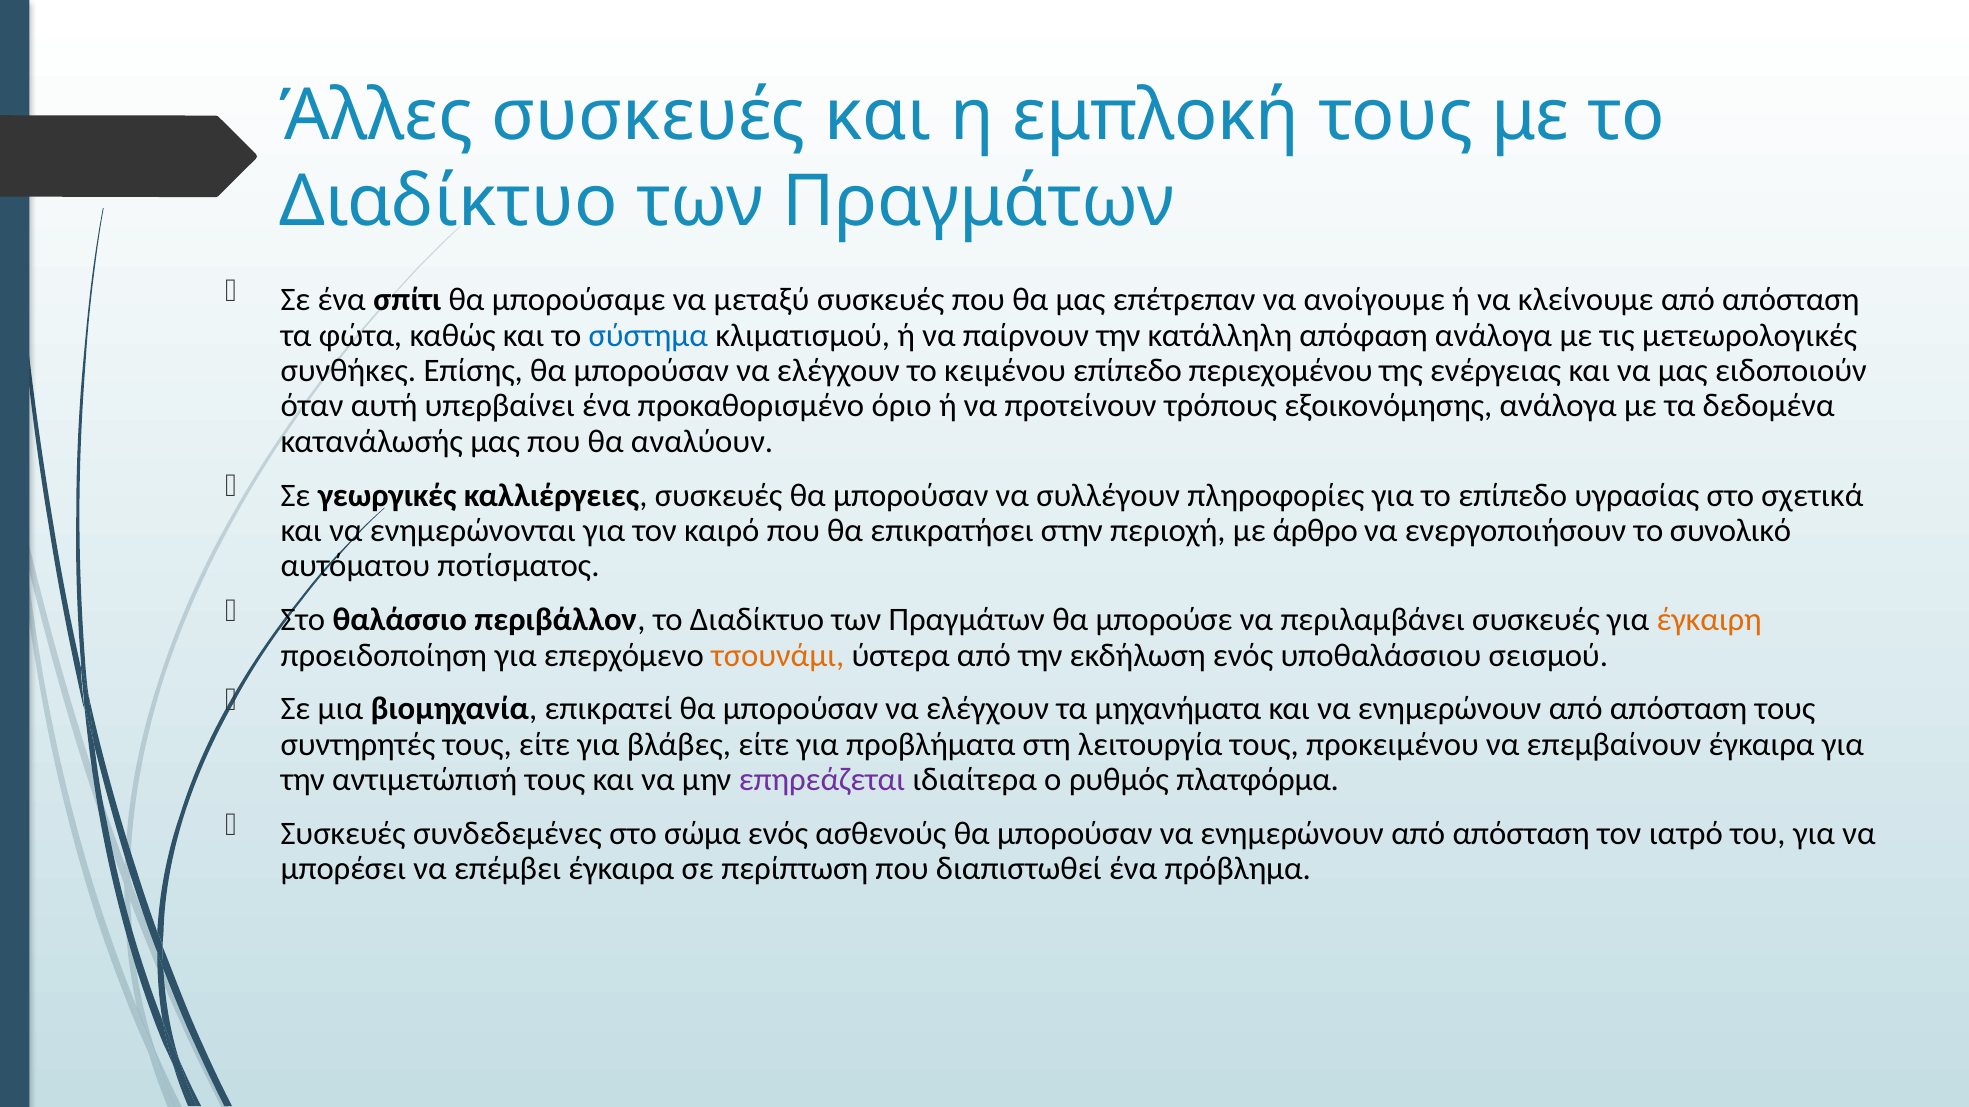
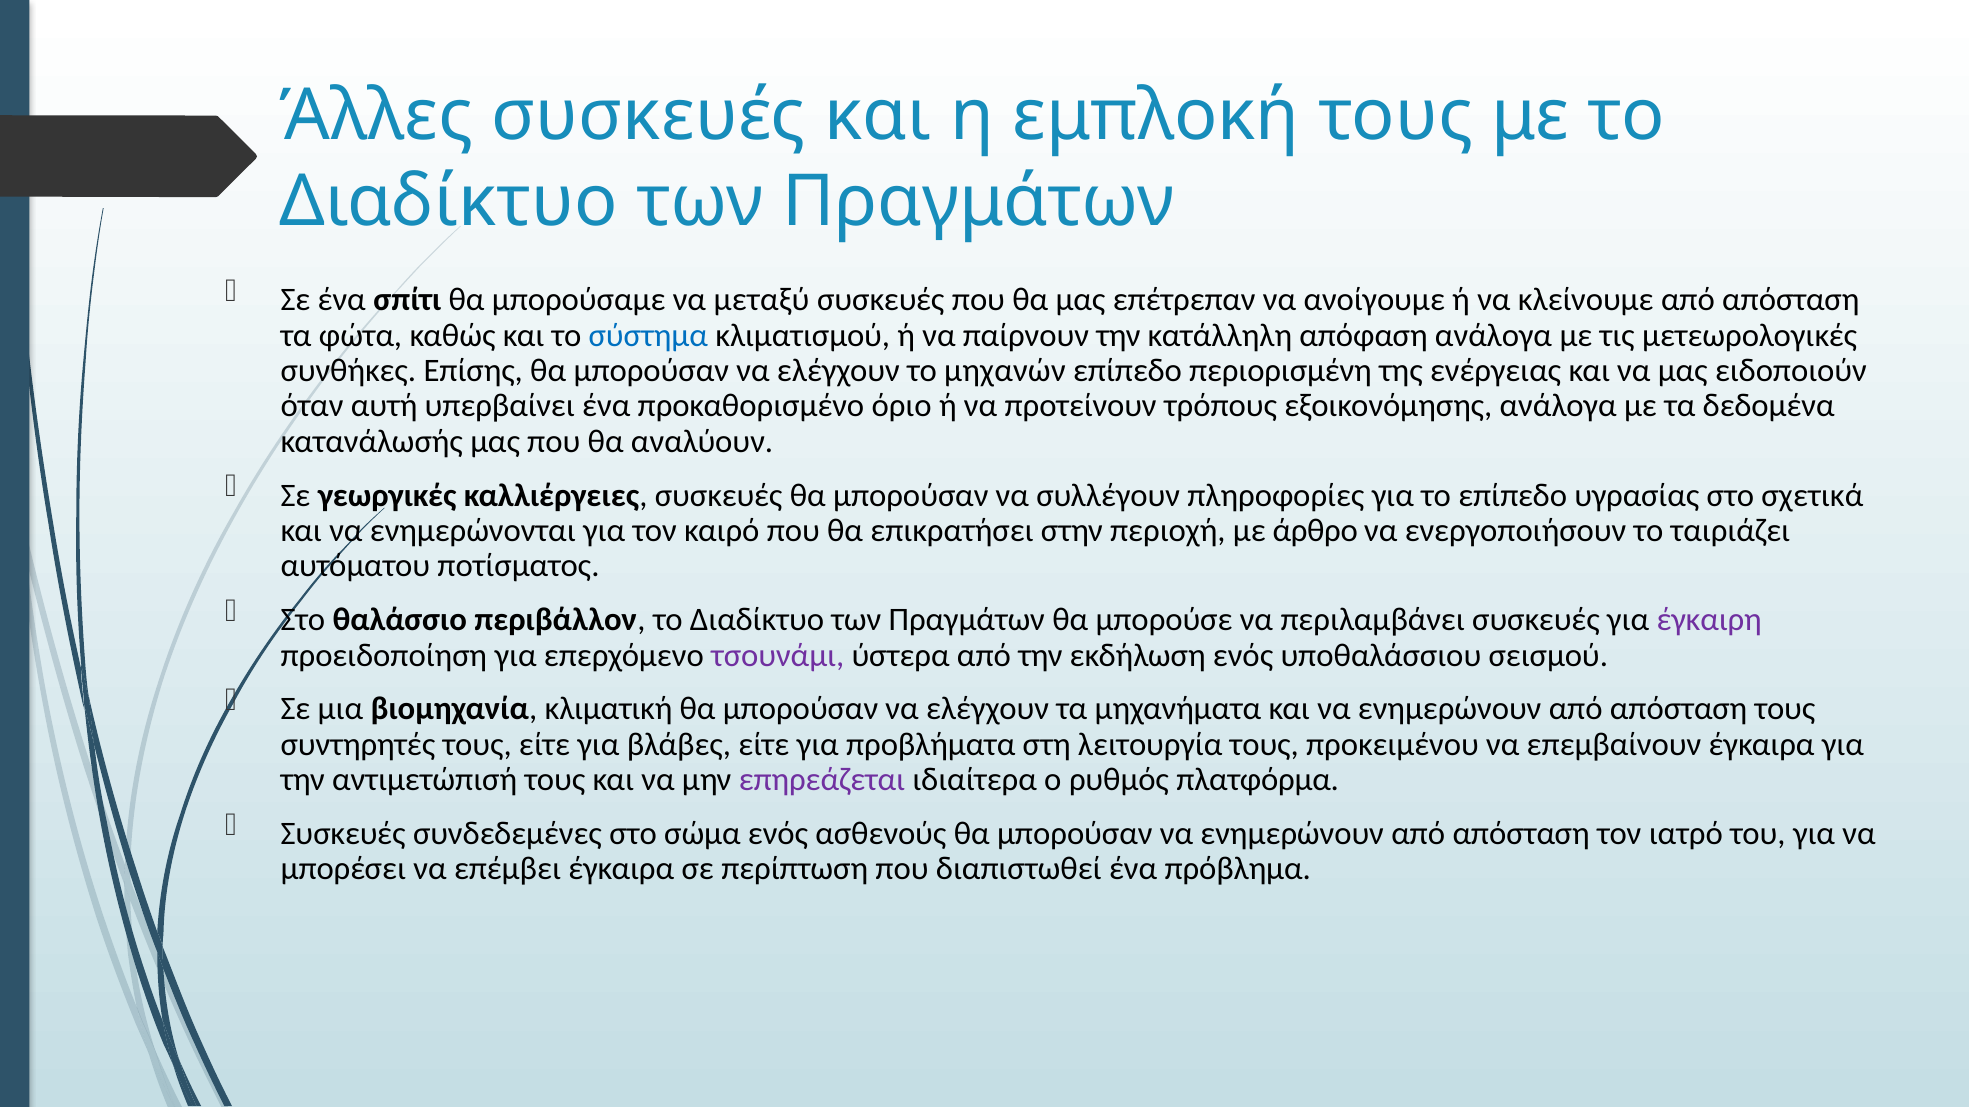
κειμένου: κειμένου -> μηχανών (1005, 371)
περιεχομένου: περιεχομένου -> περιορισμένη (1281, 371)
συνολικό: συνολικό -> ταιριάζει (1730, 531)
έγκαιρη colour: orange -> purple (1709, 620)
τσουνάμι colour: orange -> purple (778, 656)
επικρατεί: επικρατεί -> κλιματική (609, 709)
